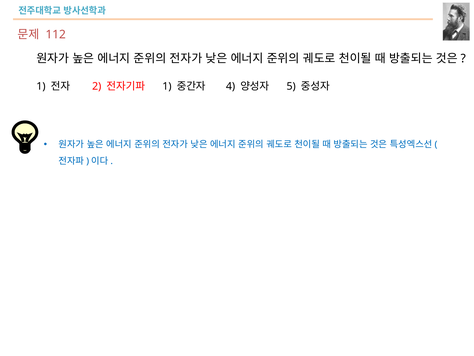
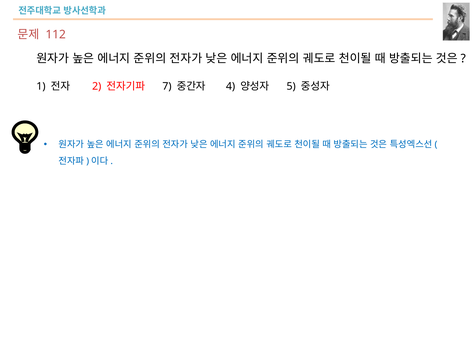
1: 1 -> 7 (167, 86)
